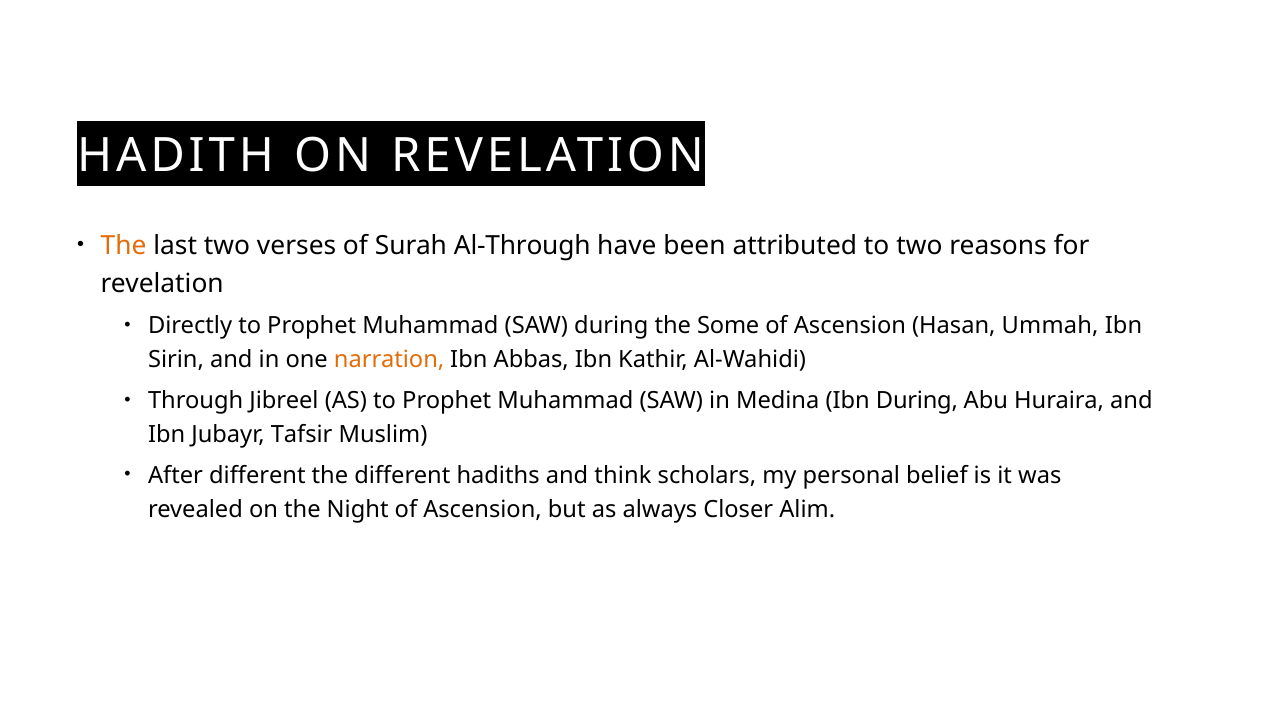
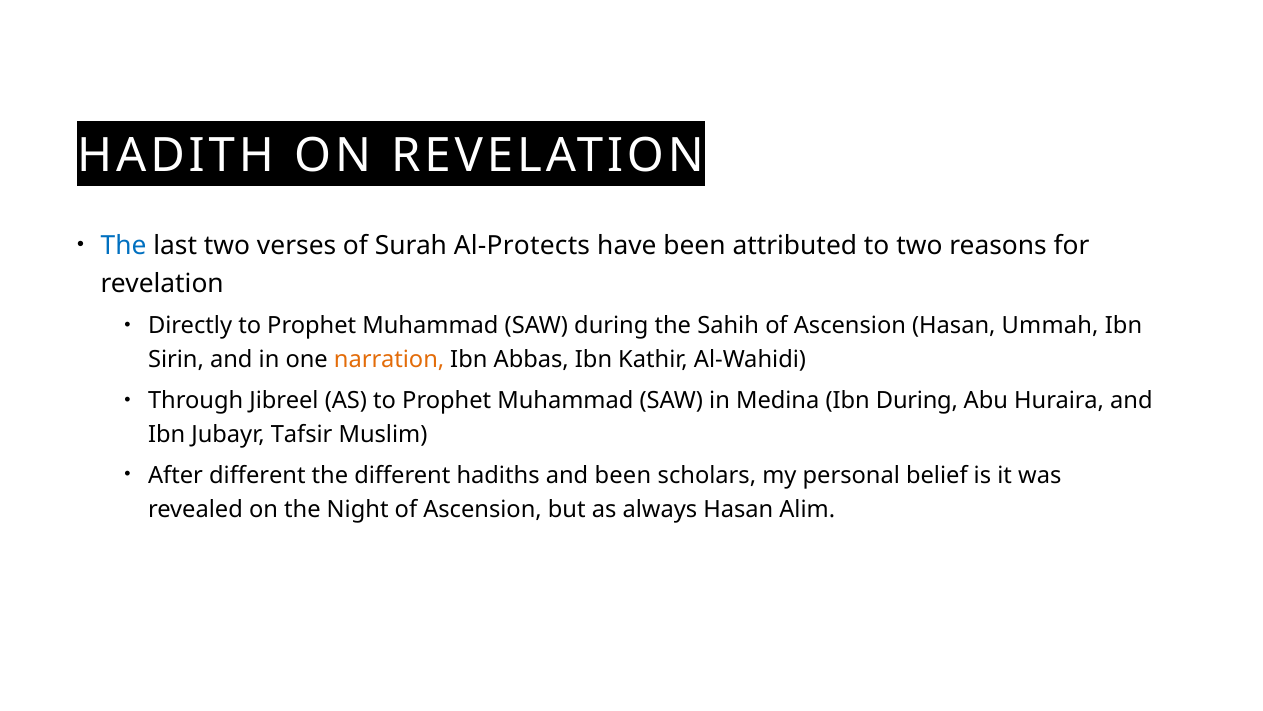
The colour: orange -> blue (124, 246)
Al-Through: Al-Through -> Al-Protects (522, 246)
Some: Some -> Sahih (728, 326)
and think: think -> been (623, 475)
always Closer: Closer -> Hasan (738, 509)
